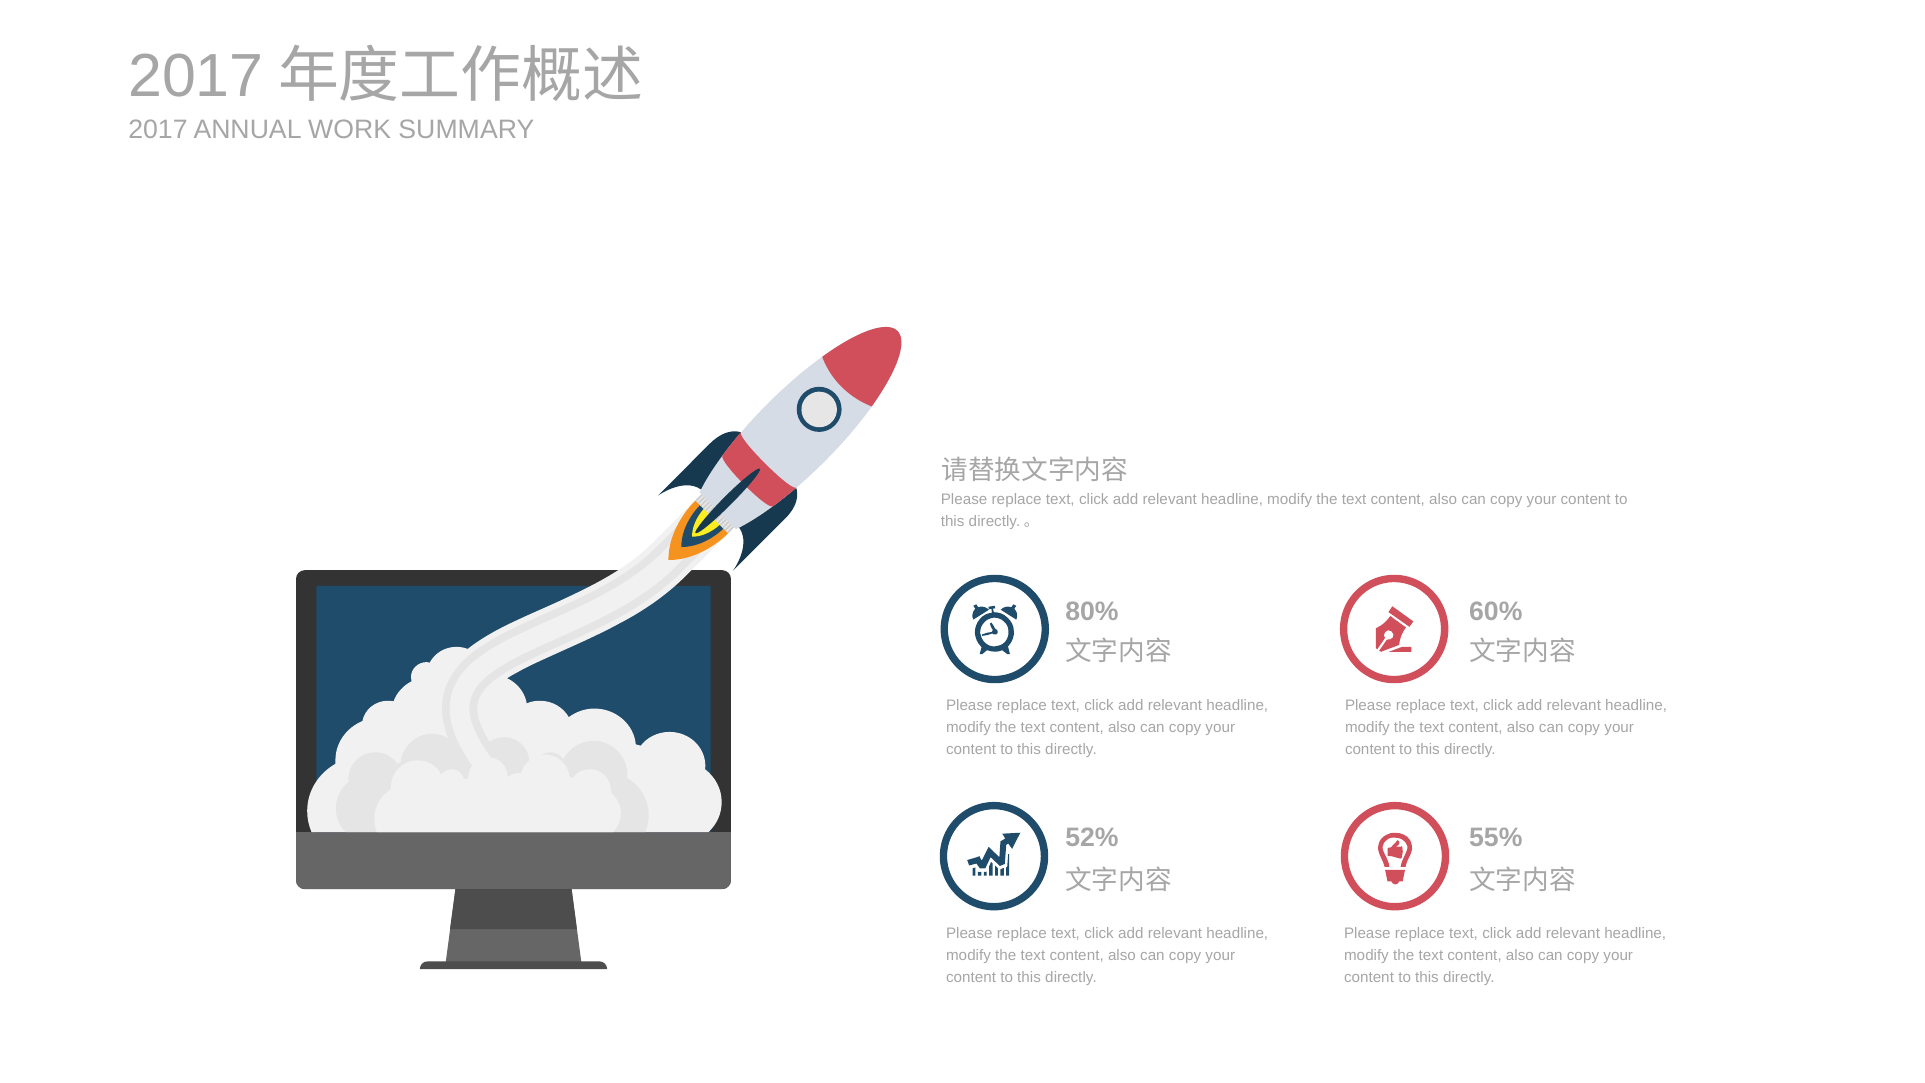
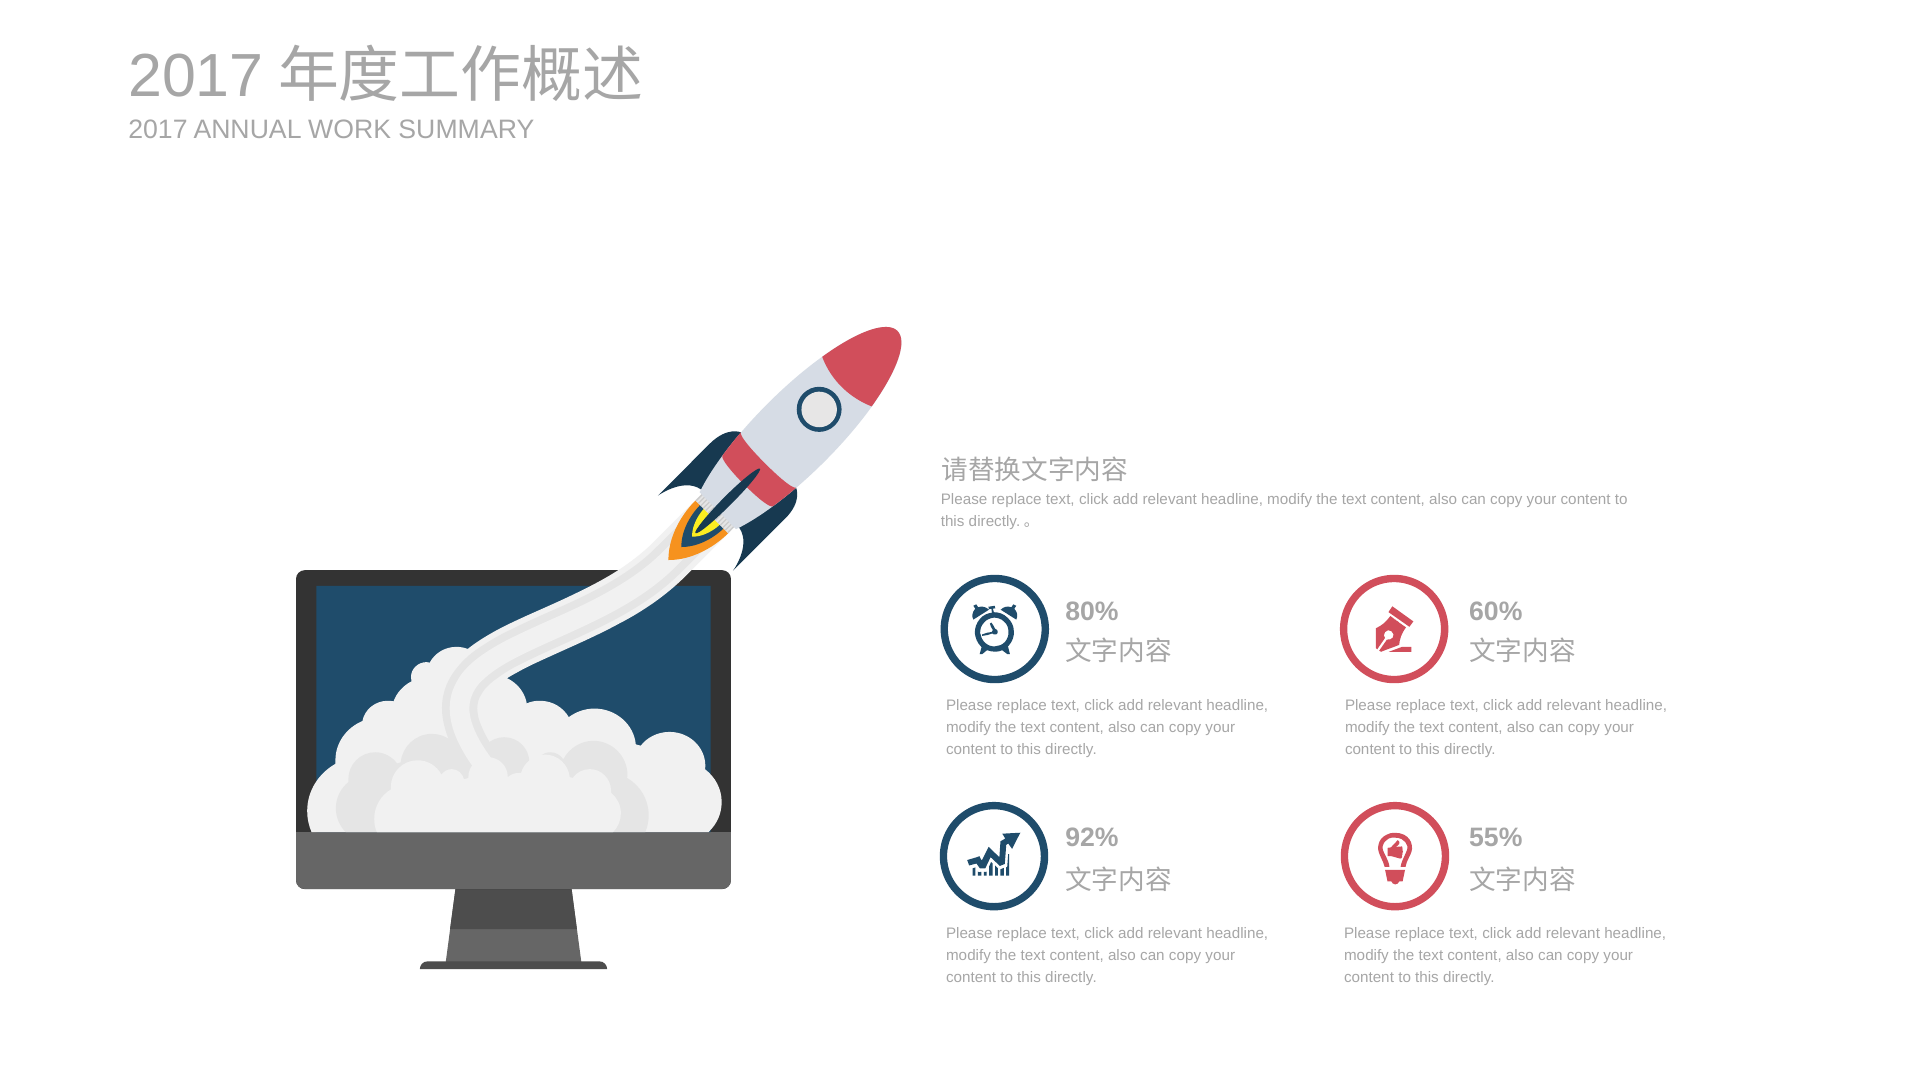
52%: 52% -> 92% (1092, 837)
